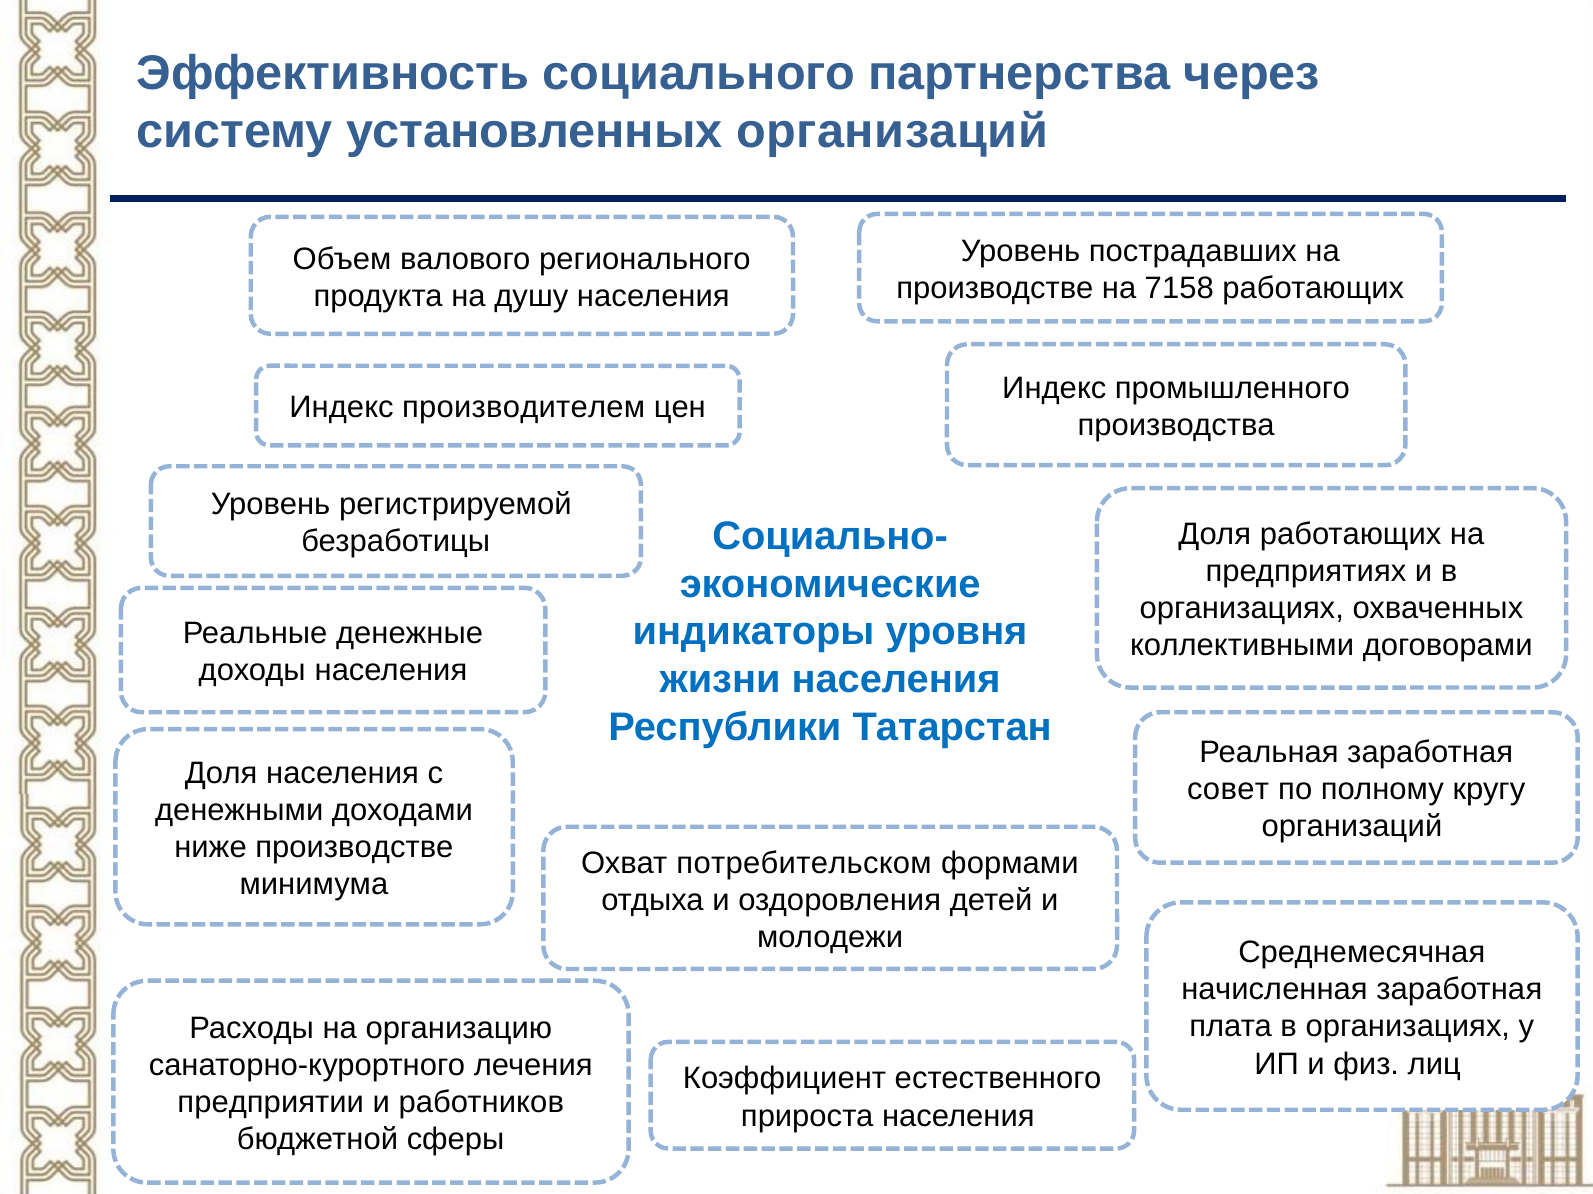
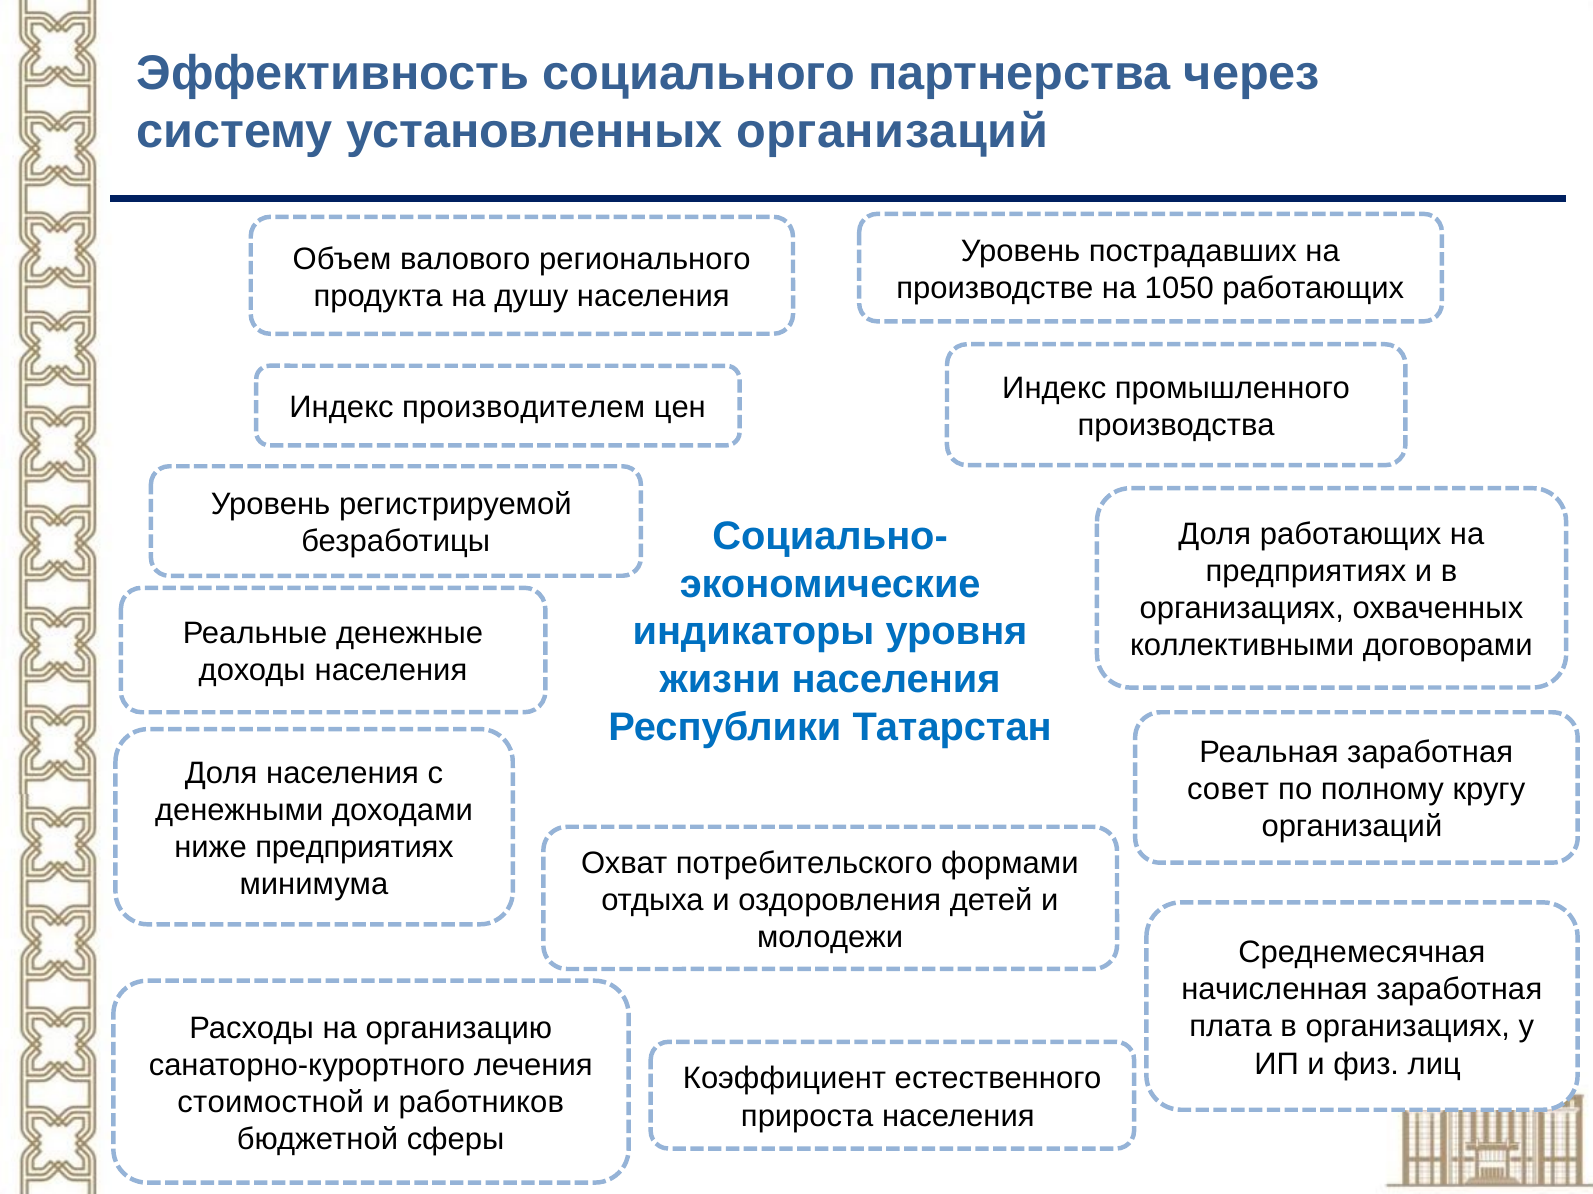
7158: 7158 -> 1050 (1179, 288)
ниже производстве: производстве -> предприятиях (355, 848)
потребительском: потребительском -> потребительского (804, 863)
предприятии: предприятии -> стоимостной (271, 1103)
